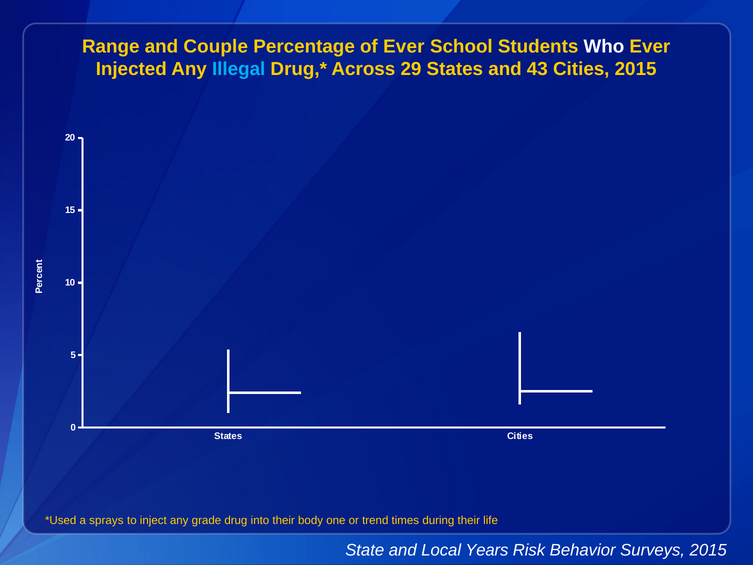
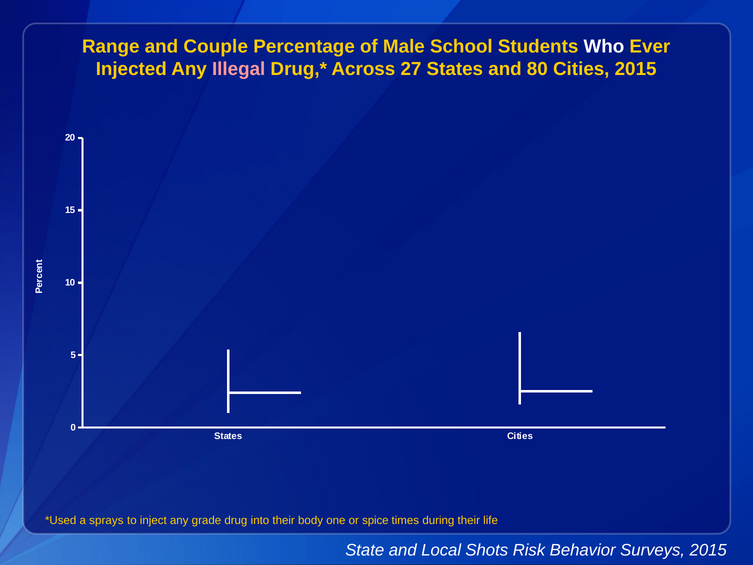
of Ever: Ever -> Male (404, 46)
Illegal colour: light blue -> pink (239, 69)
29: 29 -> 27 (411, 69)
43: 43 -> 80 (537, 69)
trend: trend -> spice (375, 520)
Years: Years -> Shots (487, 550)
